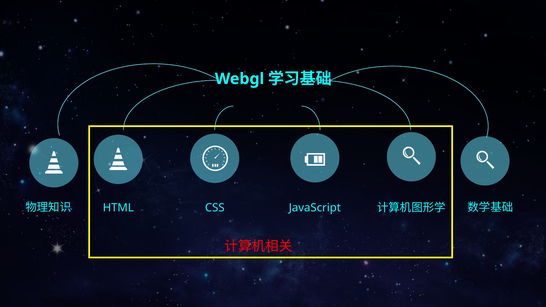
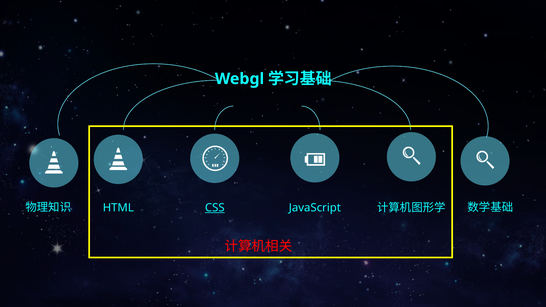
CSS underline: none -> present (215, 208)
